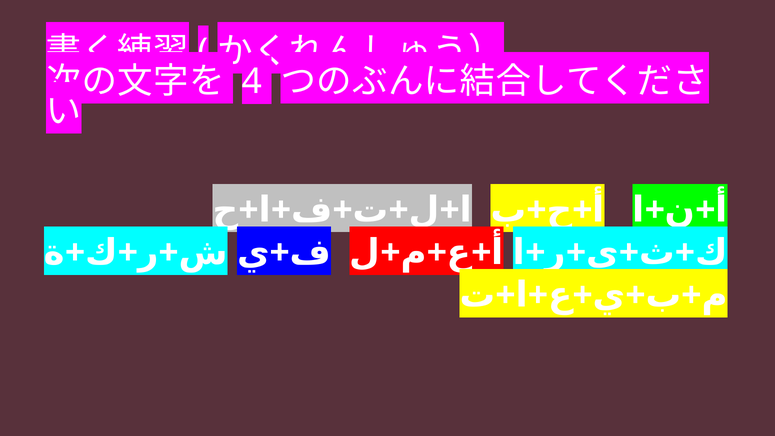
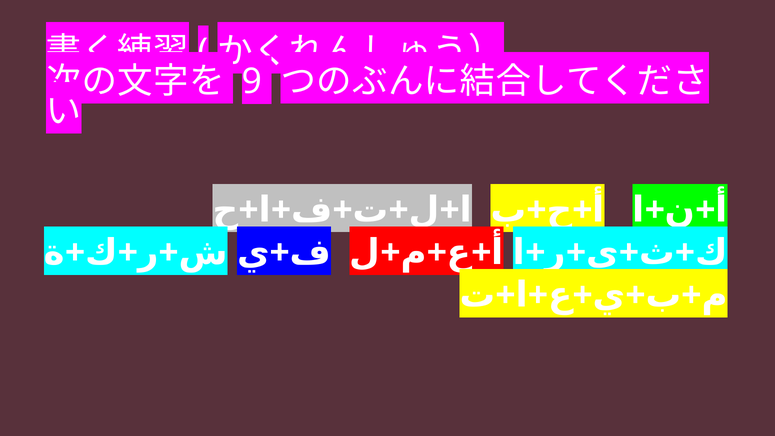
4: 4 -> 9 (252, 82)
